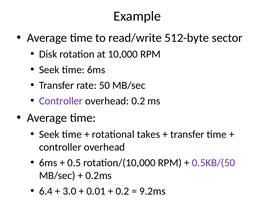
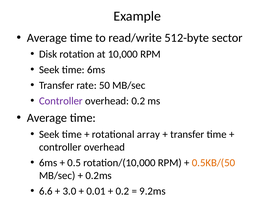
takes: takes -> array (148, 134)
0.5KB/(50 colour: purple -> orange (214, 163)
6.4: 6.4 -> 6.6 (46, 191)
